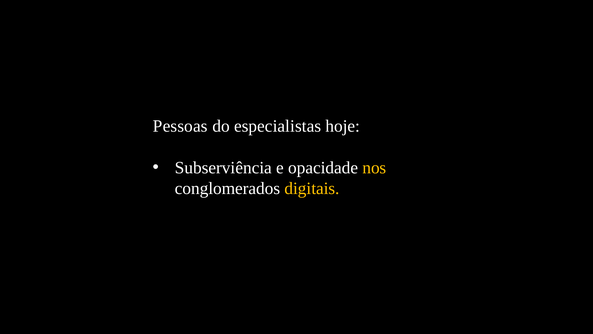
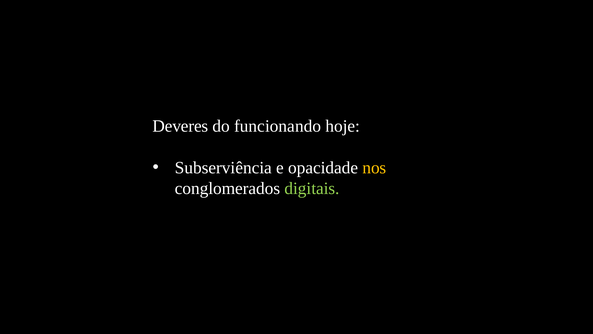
Pessoas: Pessoas -> Deveres (180, 126)
especialistas: especialistas -> funcionando (278, 126)
digitais colour: yellow -> light green (312, 188)
